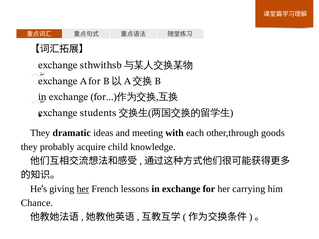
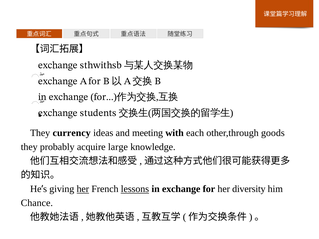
dramatic: dramatic -> currency (72, 133)
child: child -> large (118, 147)
lessons underline: none -> present (135, 189)
carrying: carrying -> diversity (249, 189)
